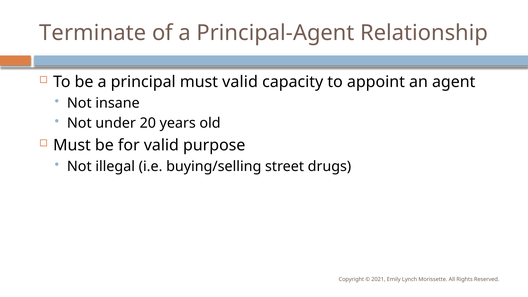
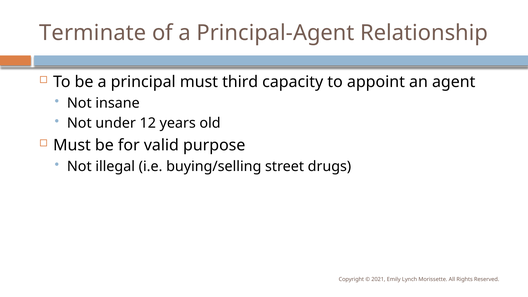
must valid: valid -> third (240, 82)
20: 20 -> 12 (148, 123)
